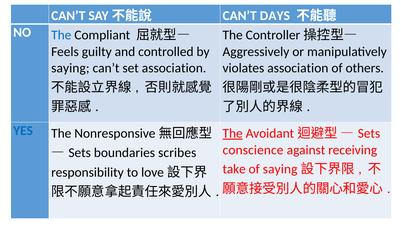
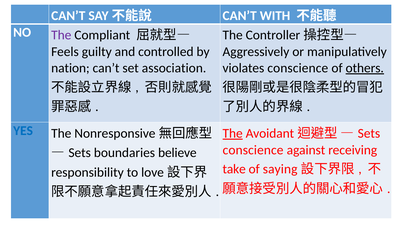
DAYS: DAYS -> WITH (275, 16)
The colour: blue -> purple (61, 35)
saying: saying -> nation (70, 68)
violates association: association -> conscience (298, 68)
others underline: none -> present (365, 68)
scribes: scribes -> believe (177, 153)
